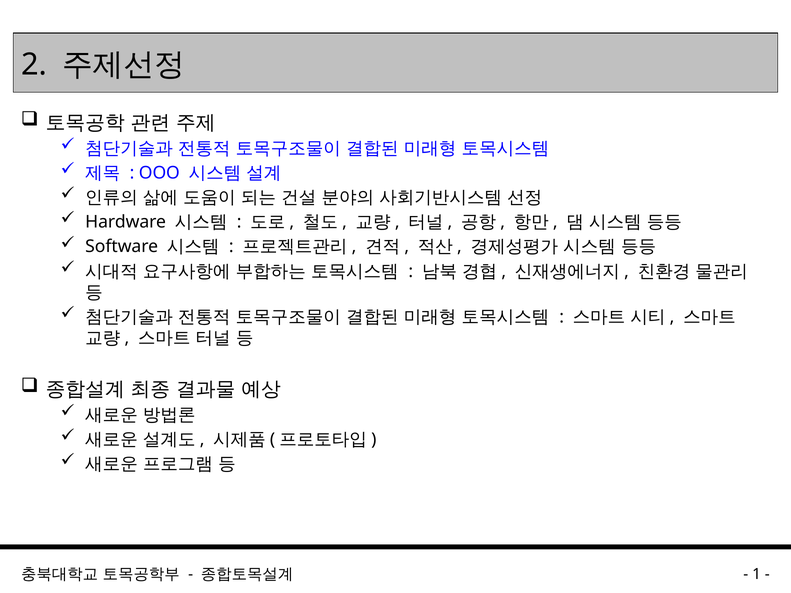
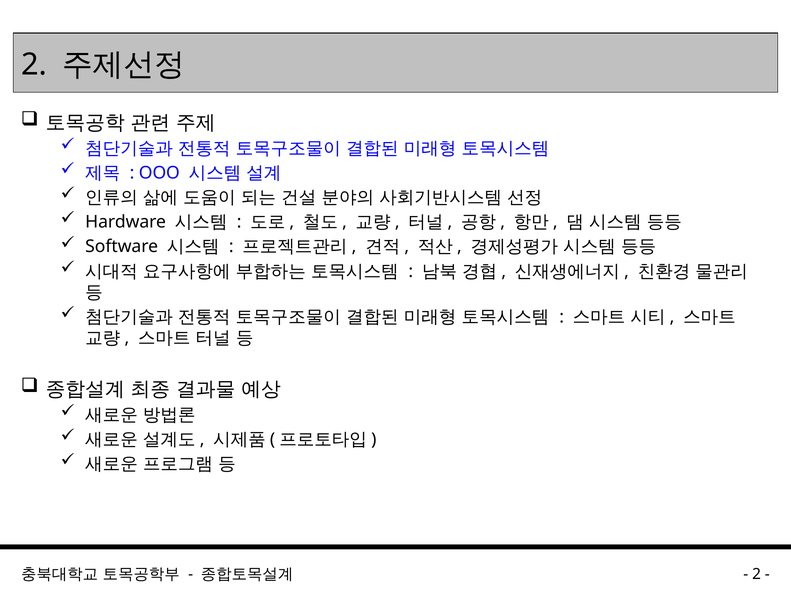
1: 1 -> 2 (757, 575)
